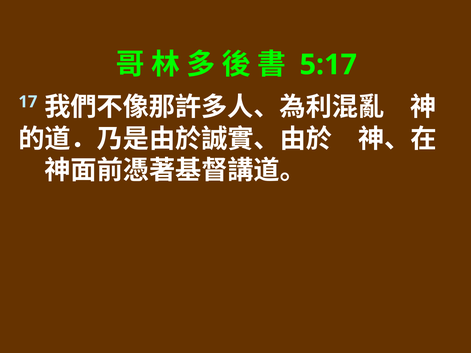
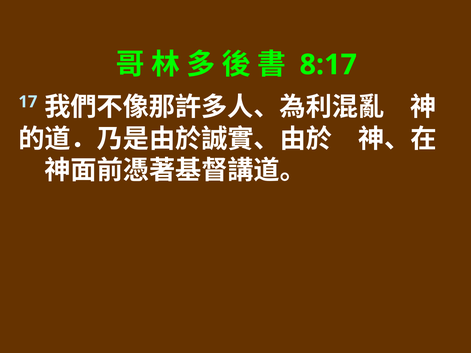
5:17: 5:17 -> 8:17 (328, 65)
